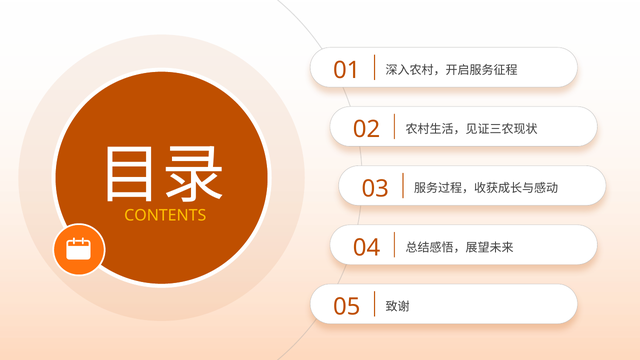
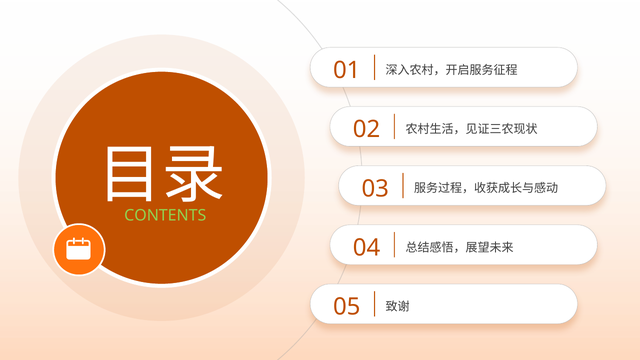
CONTENTS colour: yellow -> light green (165, 216)
